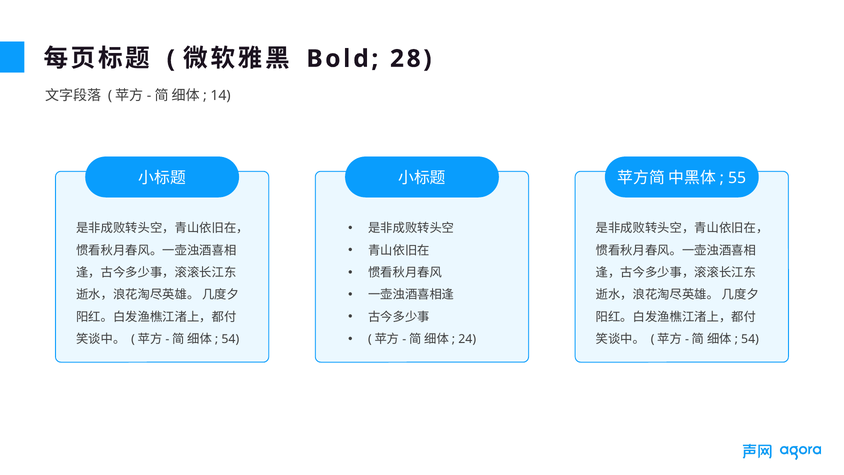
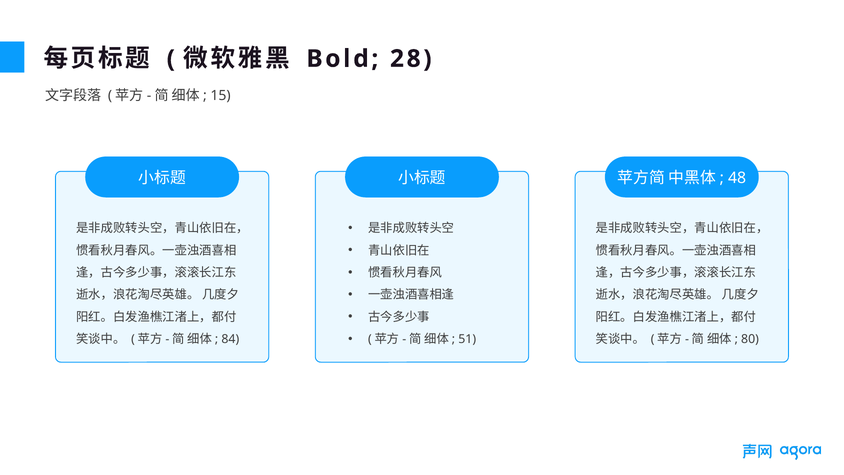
14: 14 -> 15 (221, 96)
55: 55 -> 48 (737, 178)
24: 24 -> 51 (467, 339)
54: 54 -> 84 (230, 339)
54: 54 -> 80 (750, 339)
